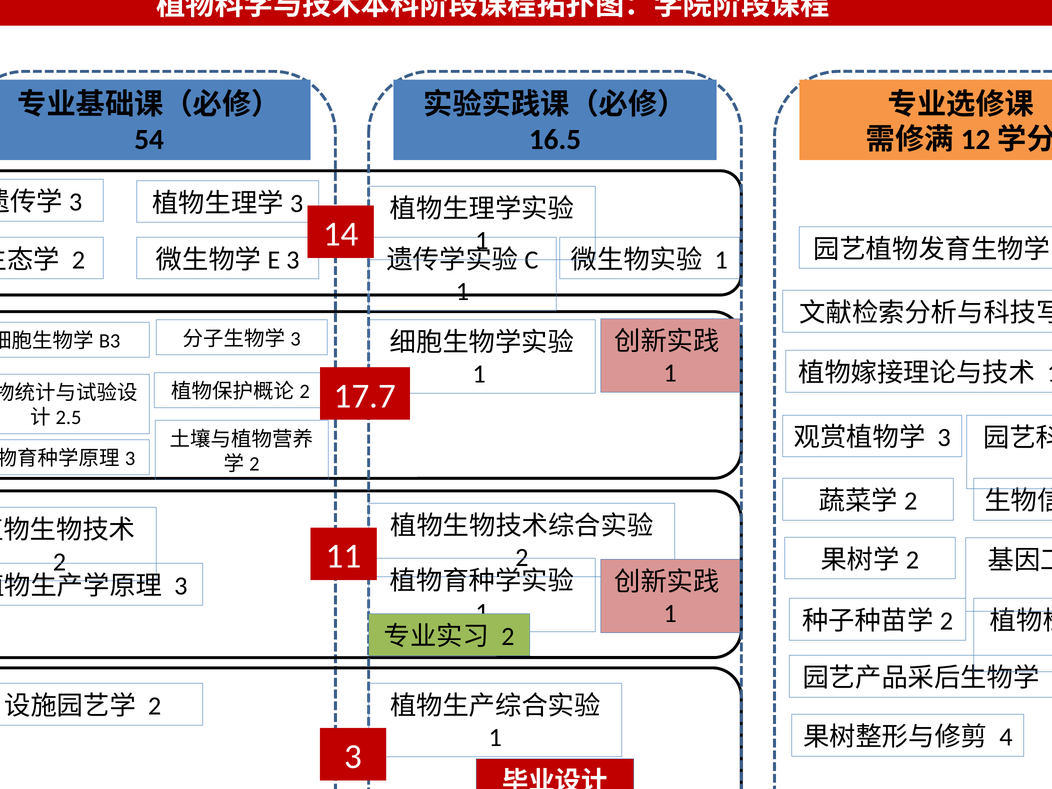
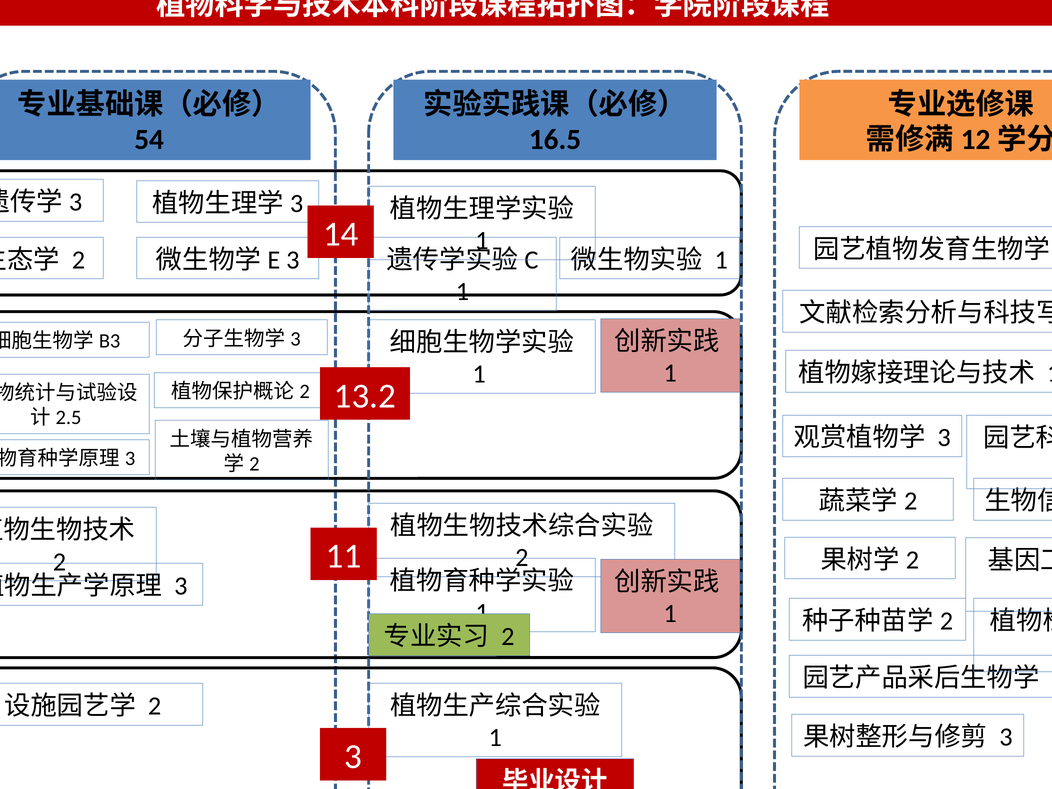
17.7: 17.7 -> 13.2 (365, 396)
4: 4 -> 3 (1006, 737)
